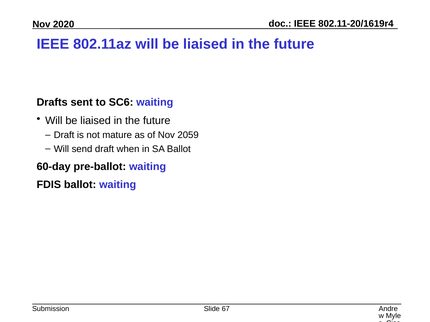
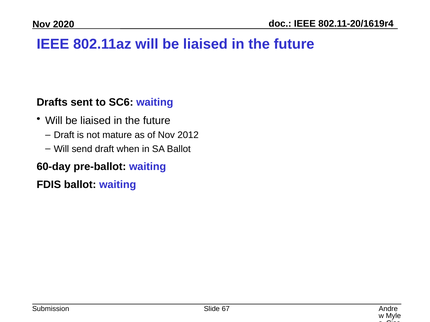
2059: 2059 -> 2012 (188, 135)
